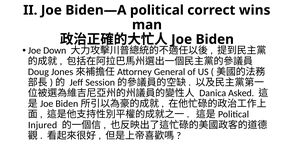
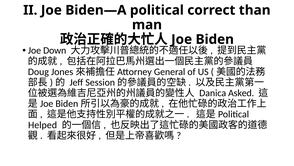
wins: wins -> than (255, 10)
Injured: Injured -> Helped (43, 124)
